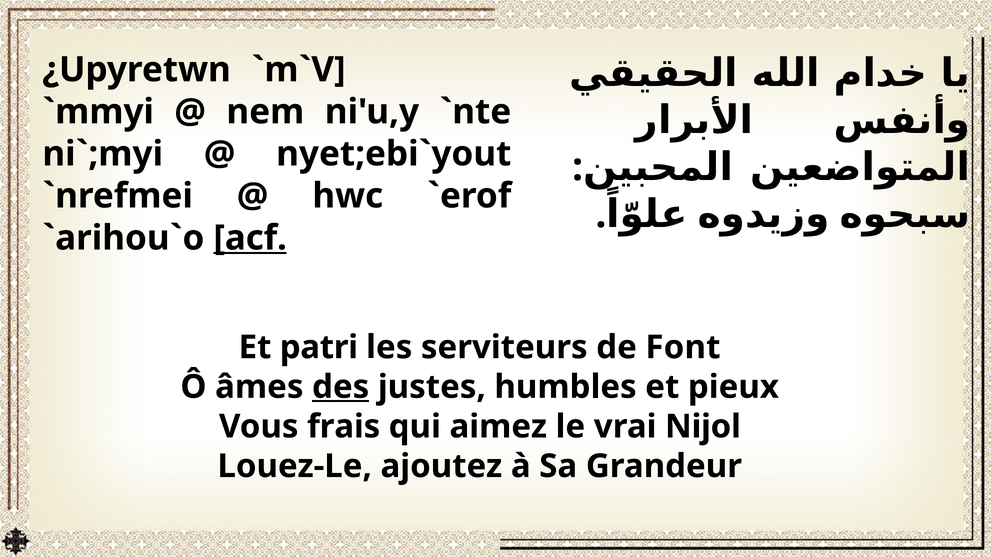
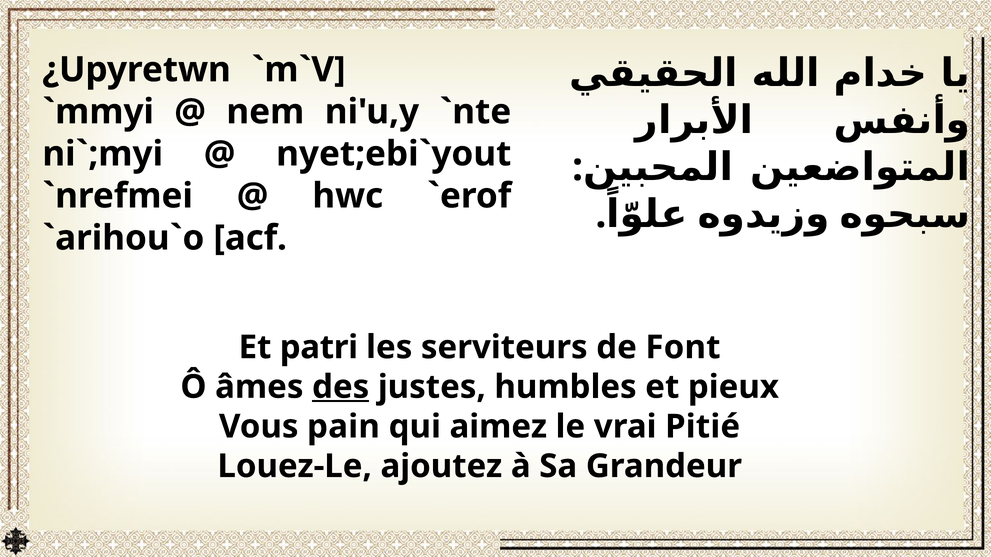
acf underline: present -> none (250, 238)
frais: frais -> pain (343, 427)
Nijol: Nijol -> Pitié (703, 427)
